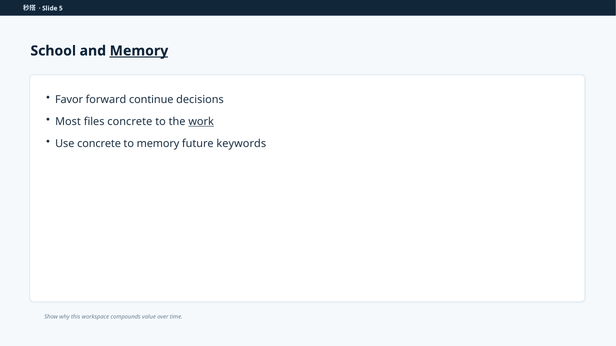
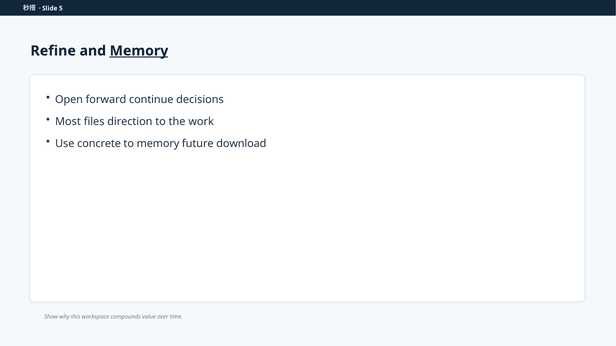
School: School -> Refine (53, 51)
Favor: Favor -> Open (69, 100)
files concrete: concrete -> direction (130, 122)
work underline: present -> none (201, 122)
keywords: keywords -> download (241, 144)
